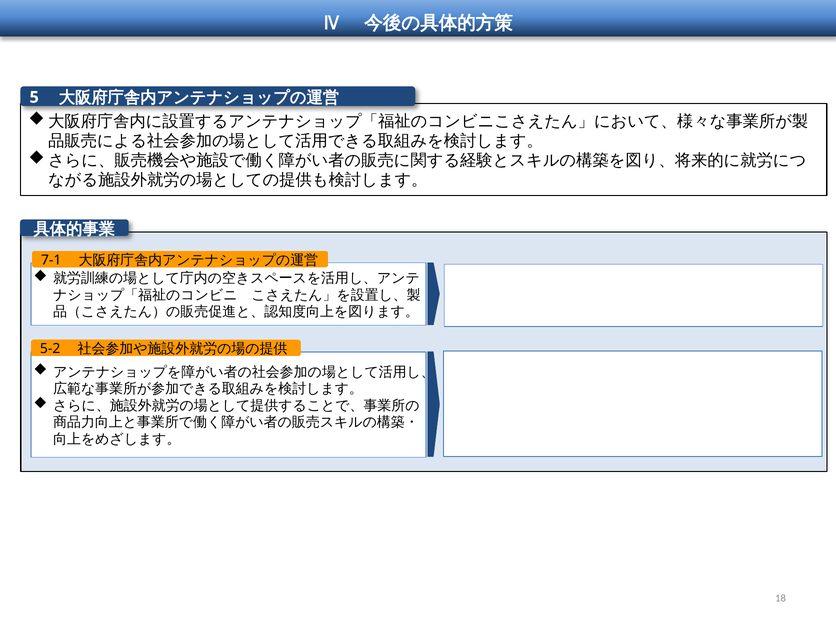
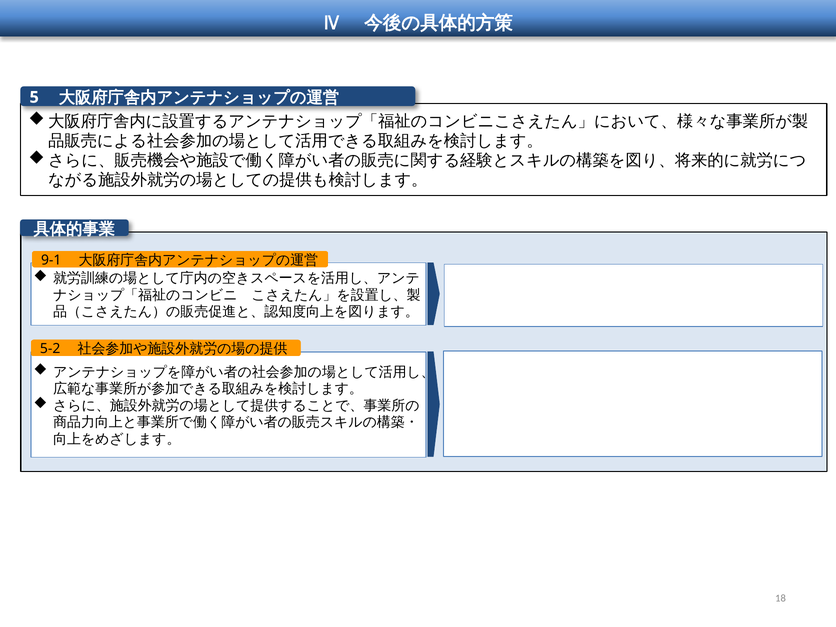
7-1: 7-1 -> 9-1 (51, 260)
